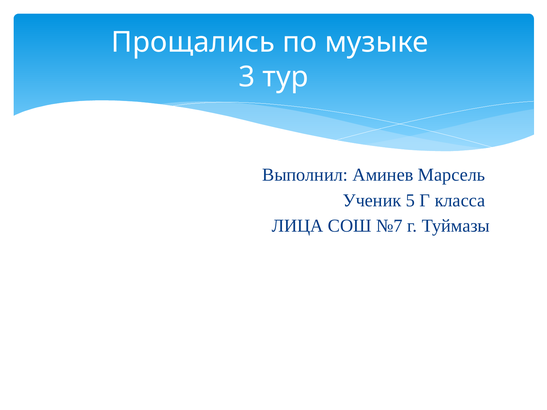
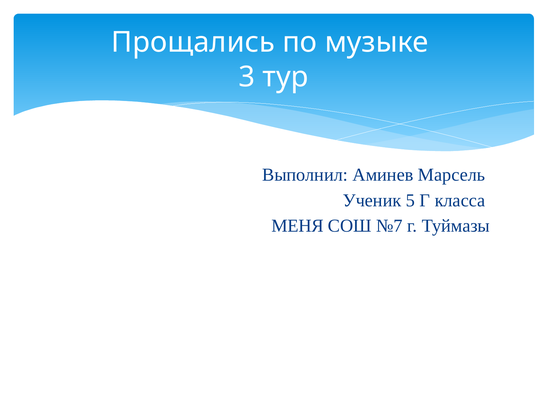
ЛИЦА: ЛИЦА -> МЕНЯ (298, 226)
